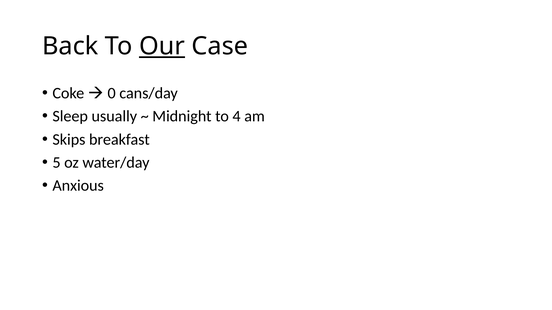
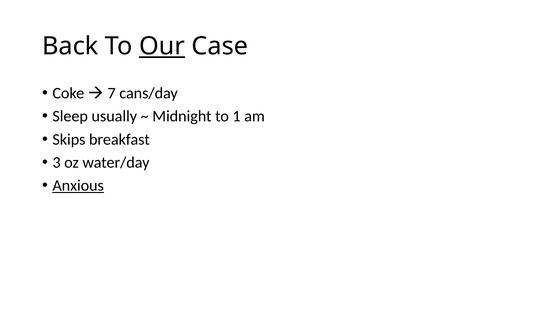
0: 0 -> 7 (112, 93)
4: 4 -> 1 (237, 116)
5: 5 -> 3 (57, 163)
Anxious underline: none -> present (78, 186)
